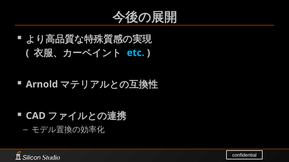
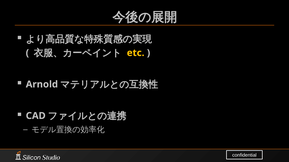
etc colour: light blue -> yellow (136, 53)
